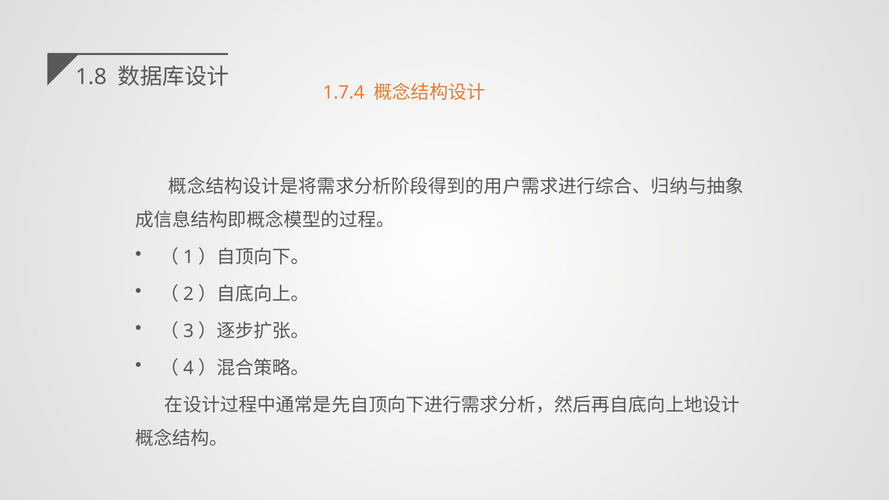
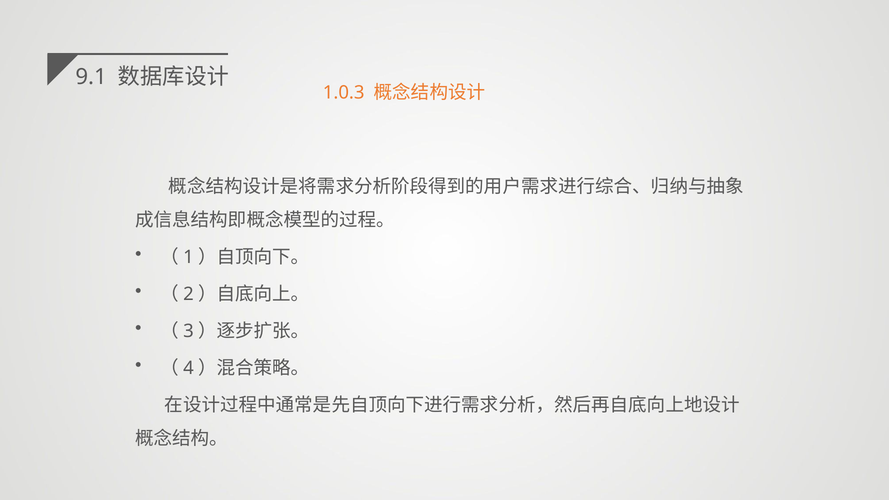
1.8: 1.8 -> 9.1 (91, 77)
1.7.4: 1.7.4 -> 1.0.3 (344, 93)
